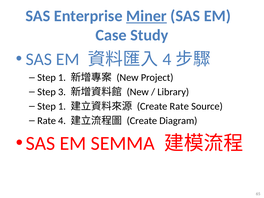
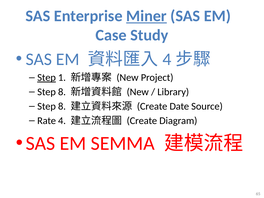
Step underline: none -> present (47, 78)
3: 3 -> 8 (62, 92)
1: 1 -> 8 (62, 106)
Create Rate: Rate -> Date (179, 106)
